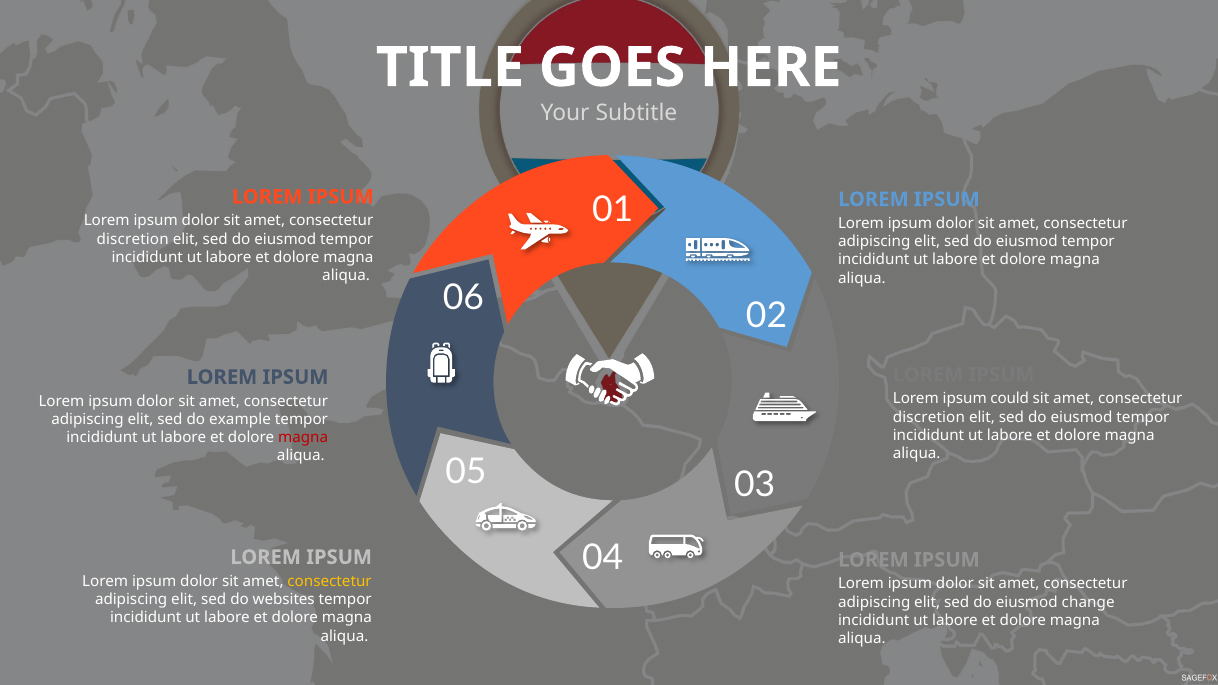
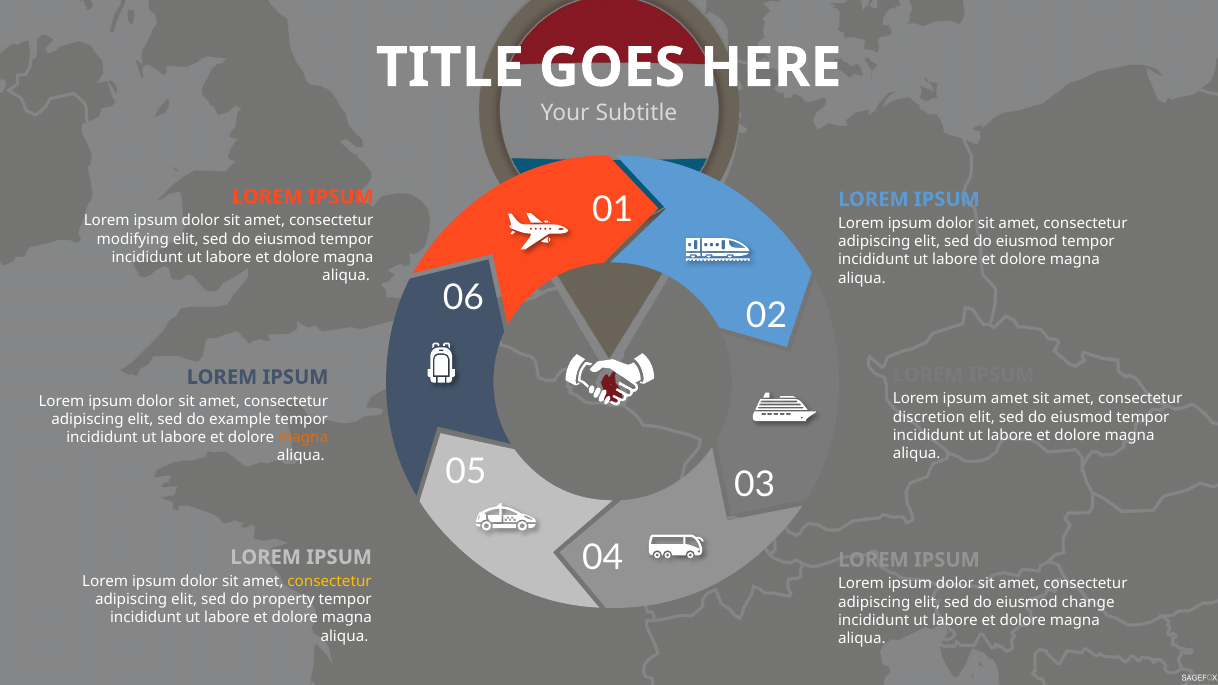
discretion: discretion -> modifying (133, 239)
ipsum could: could -> amet (1010, 399)
magna colour: red -> orange (303, 438)
websites: websites -> property (284, 600)
